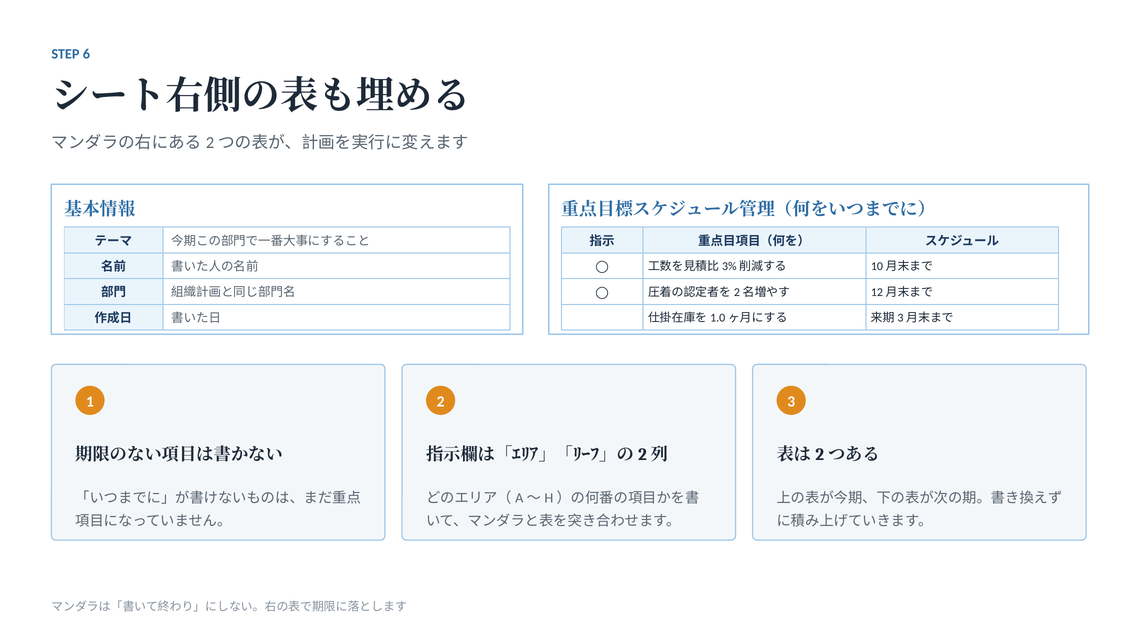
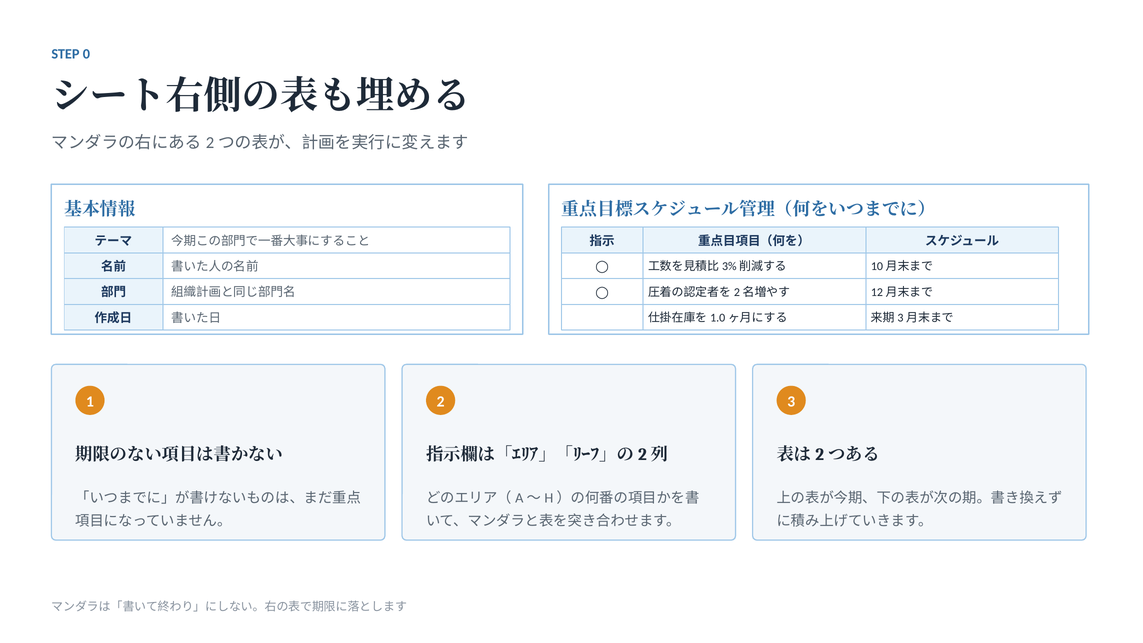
6: 6 -> 0 (86, 54)
